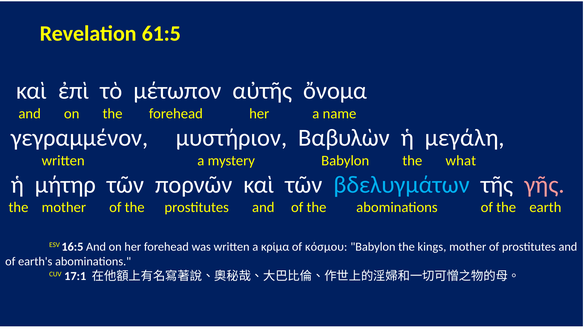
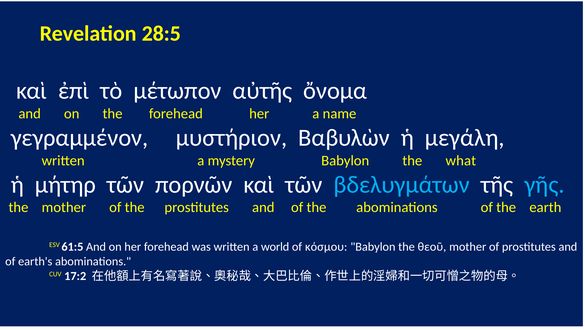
61:5: 61:5 -> 28:5 (161, 33)
γῆς colour: pink -> light blue (544, 185)
16:5: 16:5 -> 61:5 (72, 247)
κρίμα: κρίμα -> world (275, 247)
kings: kings -> θεοῦ (432, 247)
17:1: 17:1 -> 17:2 (75, 276)
